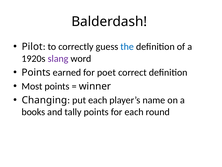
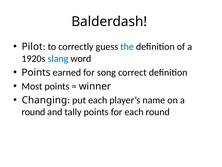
slang colour: purple -> blue (58, 58)
poet: poet -> song (106, 72)
books: books -> round (33, 112)
